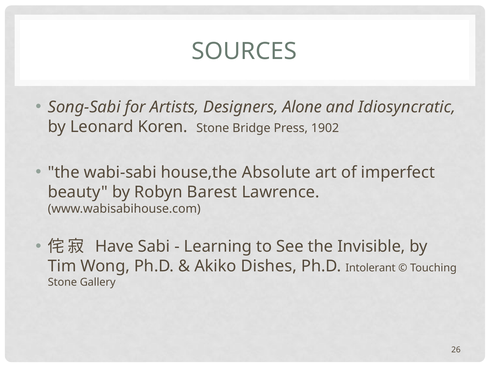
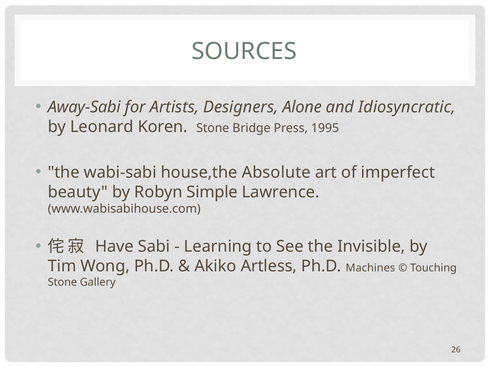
Song-Sabi: Song-Sabi -> Away-Sabi (84, 107)
1902: 1902 -> 1995 (325, 128)
Barest: Barest -> Simple (212, 192)
Dishes: Dishes -> Artless (269, 267)
Intolerant: Intolerant -> Machines (370, 268)
